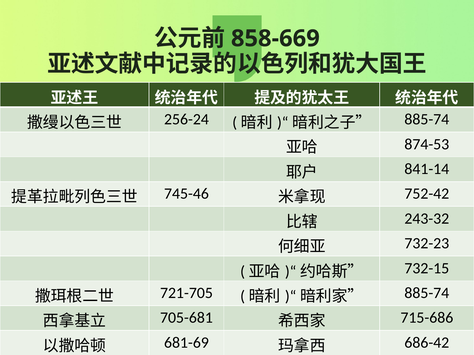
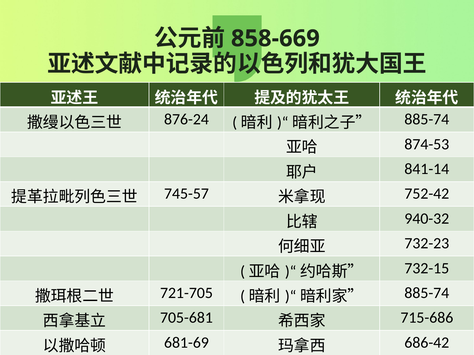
256-24: 256-24 -> 876-24 (186, 119)
745-46: 745-46 -> 745-57 (186, 194)
243-32: 243-32 -> 940-32 (427, 219)
